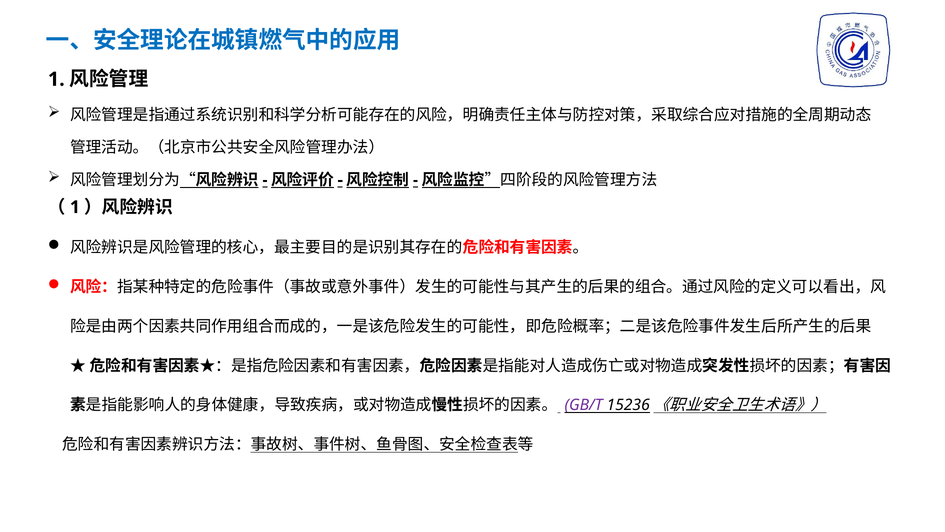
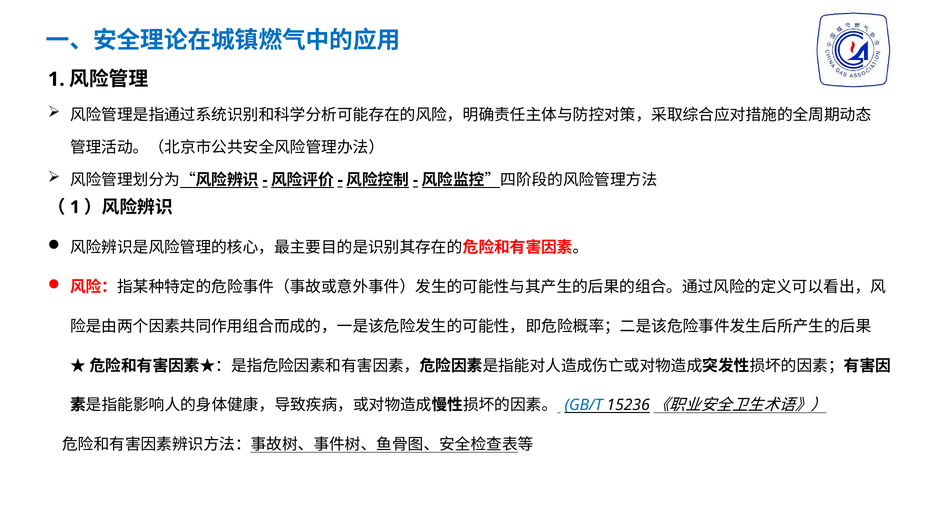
GB/T colour: purple -> blue (584, 405)
